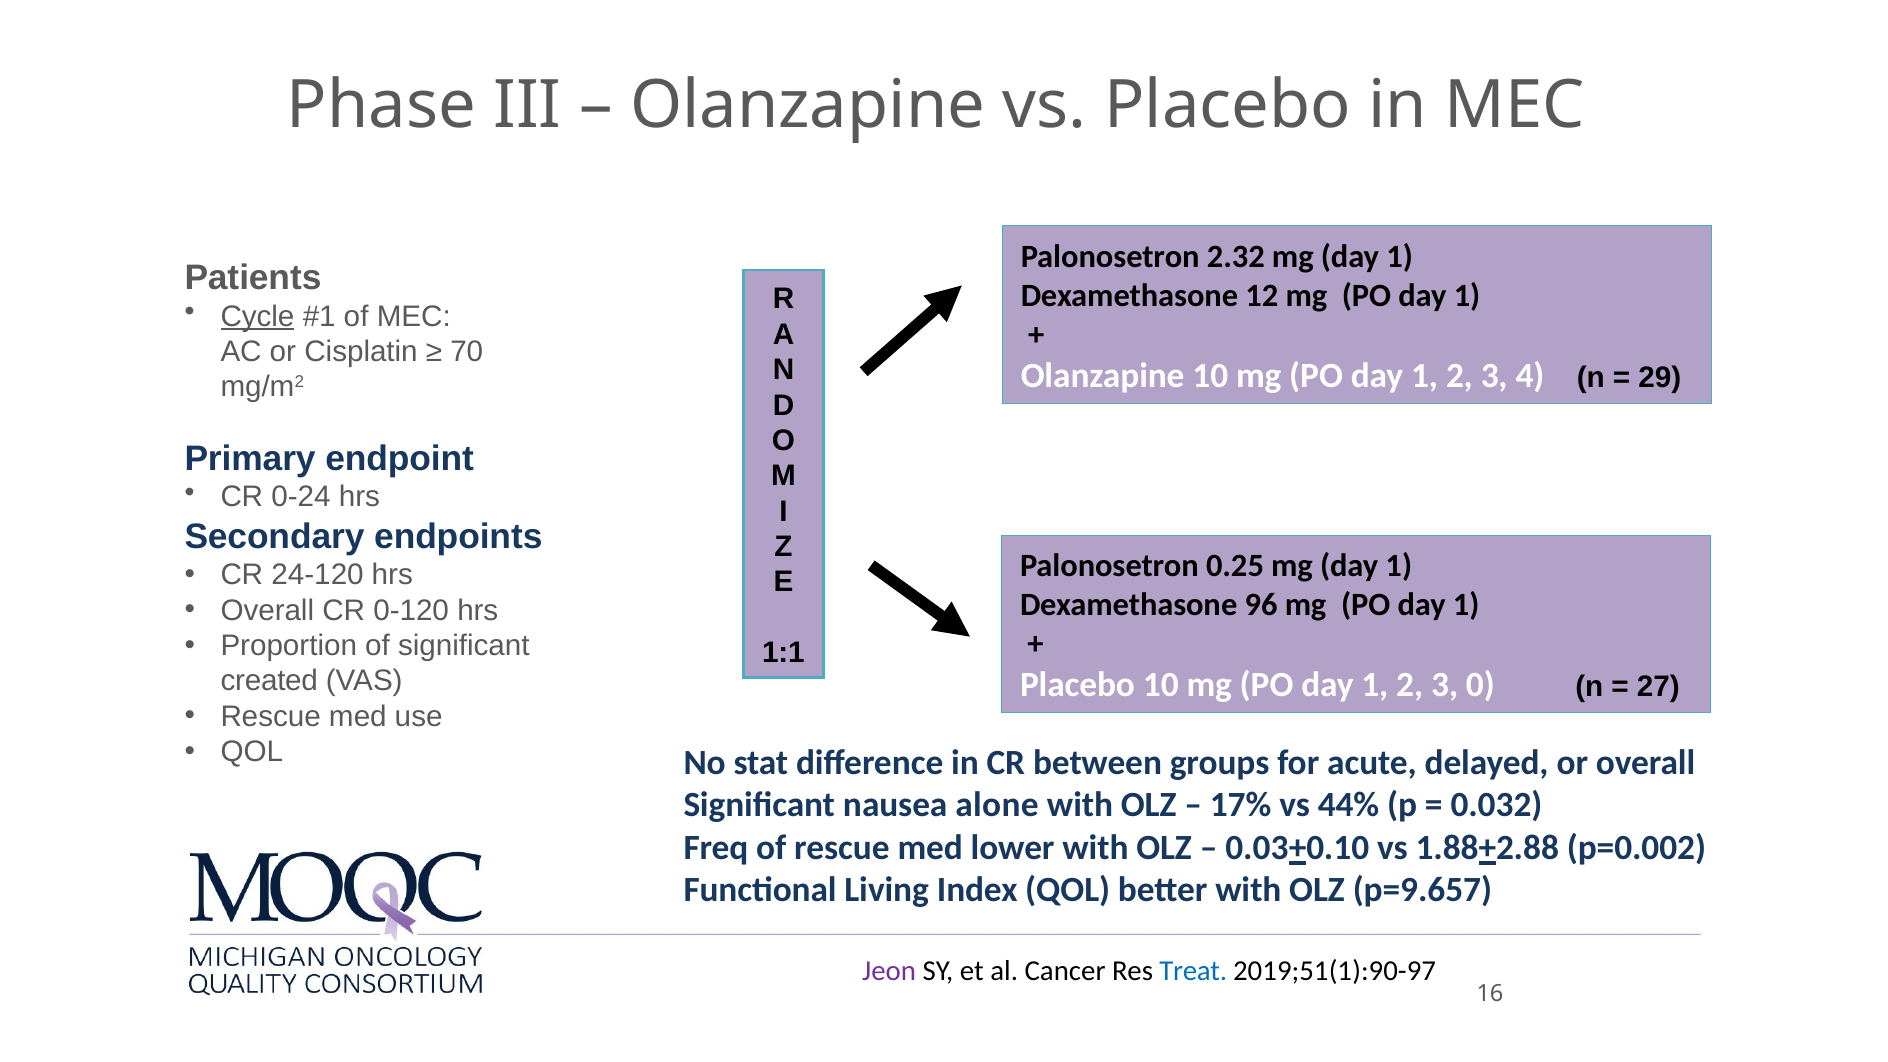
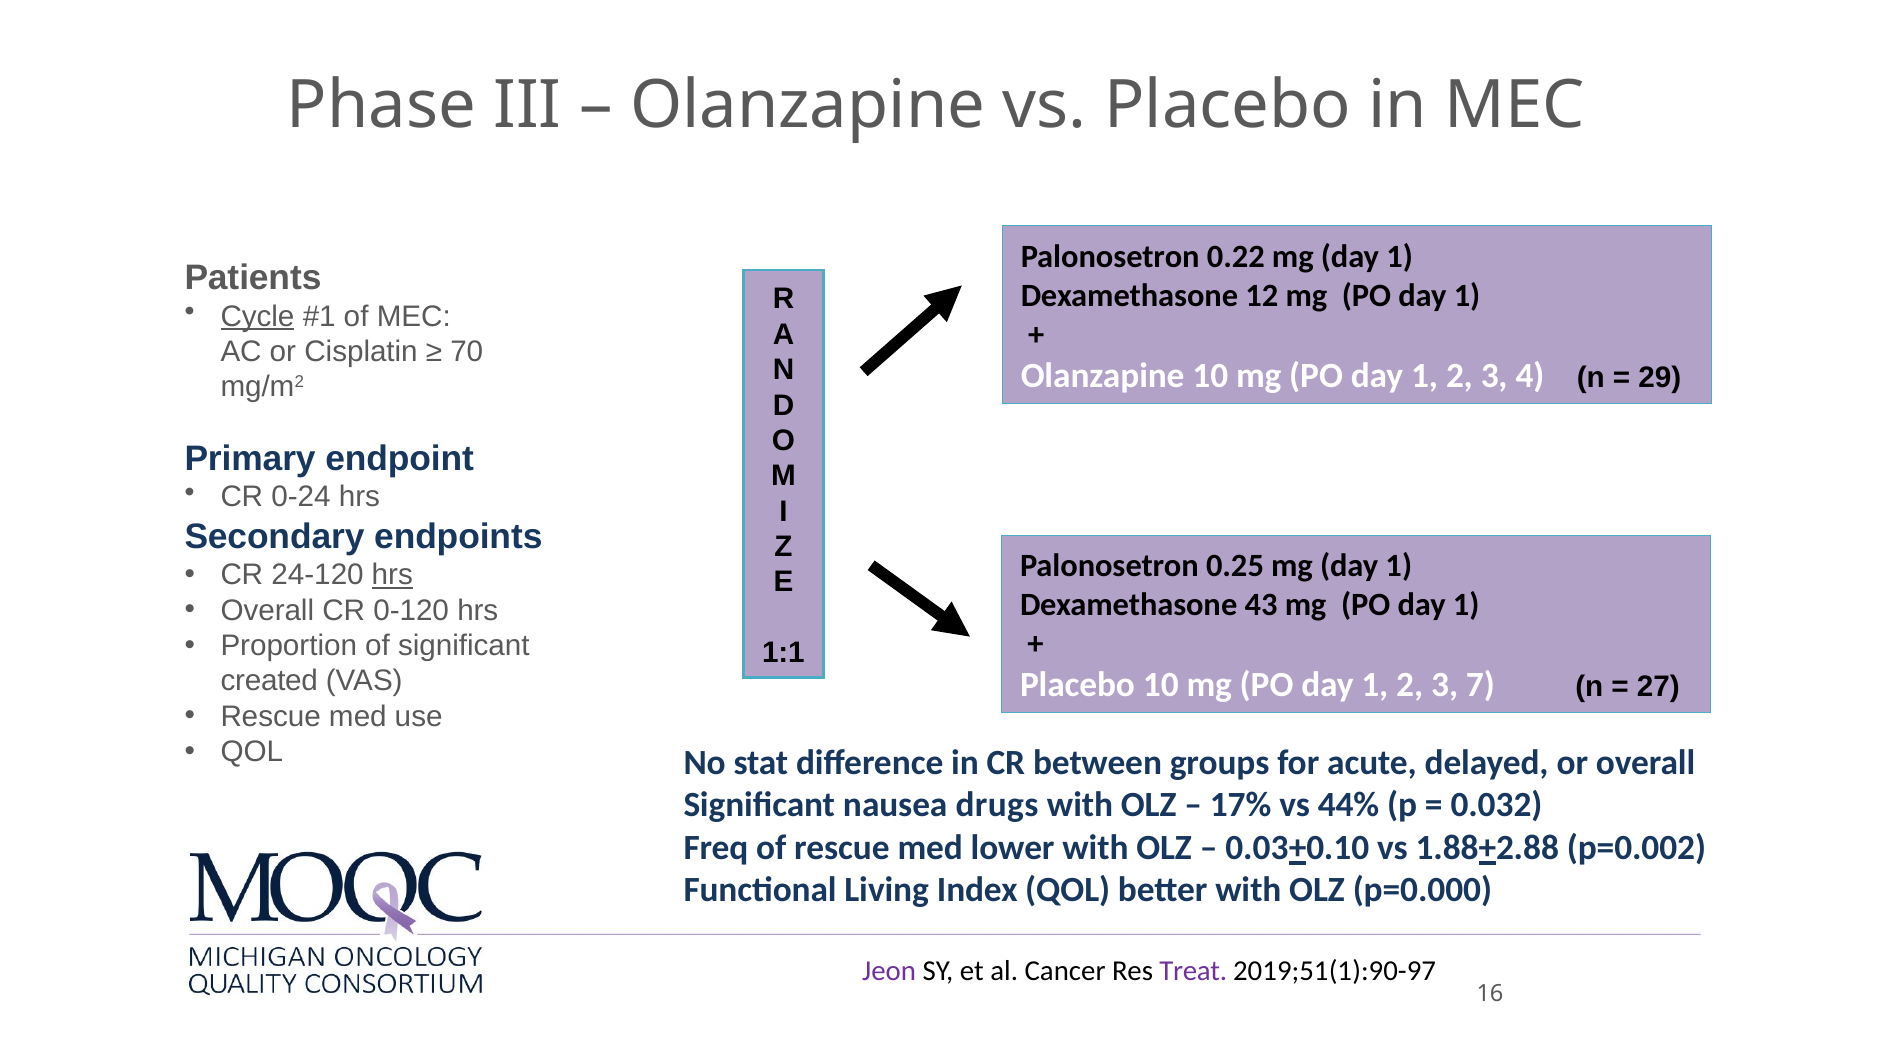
2.32: 2.32 -> 0.22 (1236, 257)
hrs underline: none -> present (392, 575)
96: 96 -> 43 (1261, 605)
0: 0 -> 7 (1480, 685)
alone: alone -> drugs (997, 805)
p=9.657: p=9.657 -> p=0.000 (1422, 890)
Treat colour: blue -> purple (1193, 971)
